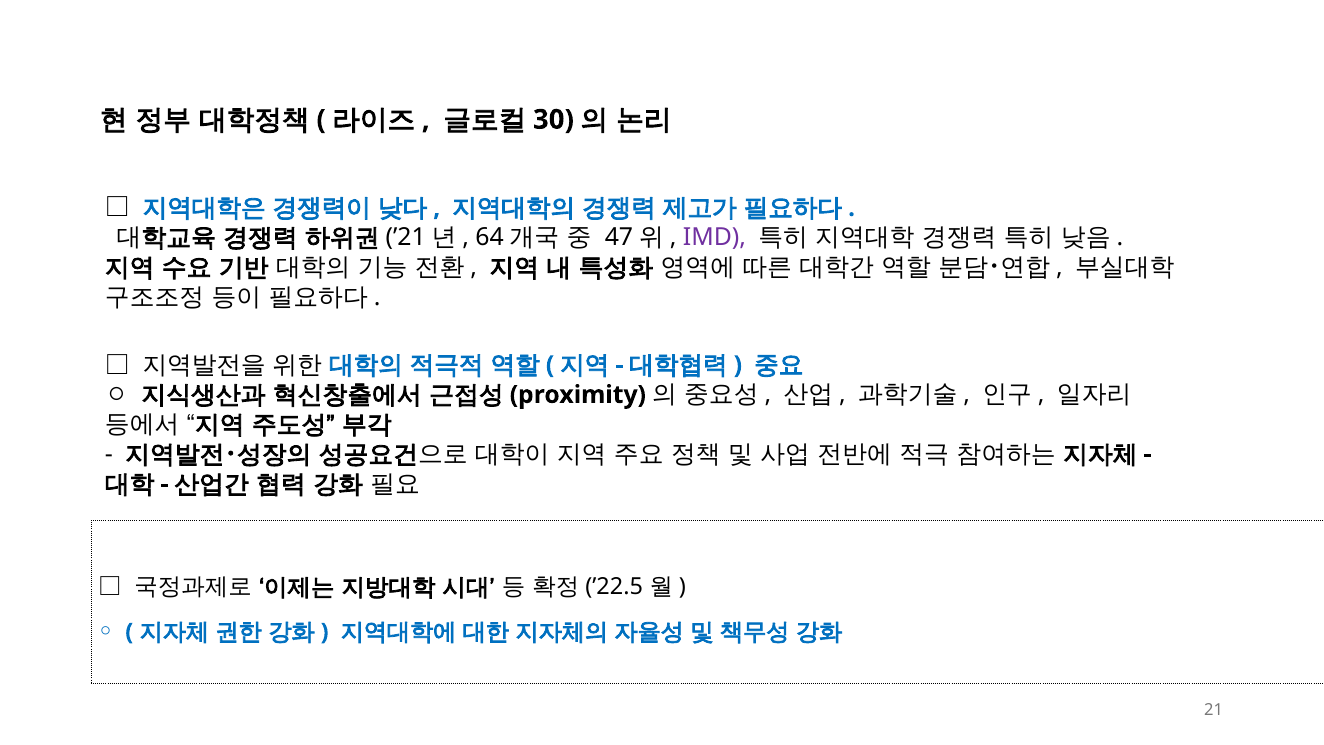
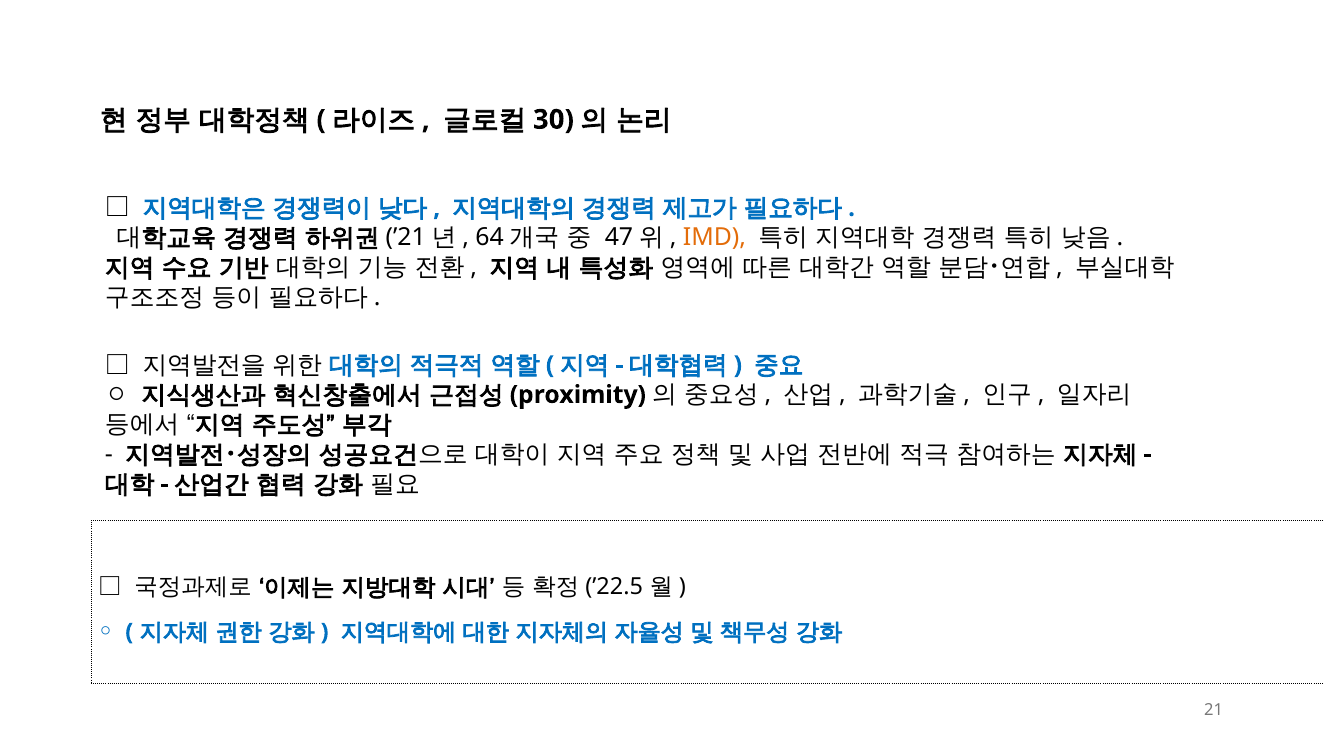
IMD colour: purple -> orange (714, 238)
